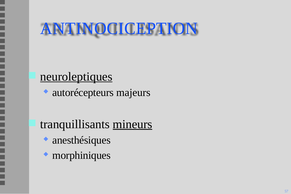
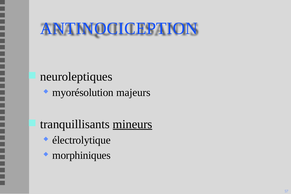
neuroleptiques underline: present -> none (76, 77)
autorécepteurs: autorécepteurs -> myorésolution (83, 92)
anesthésiques: anesthésiques -> électrolytique (81, 140)
